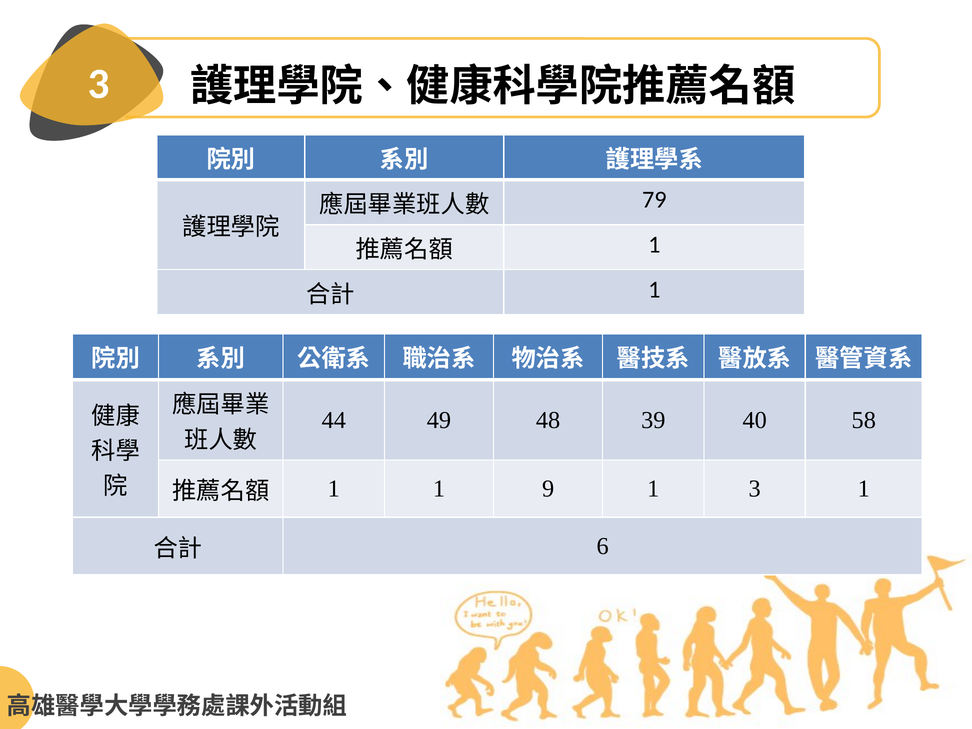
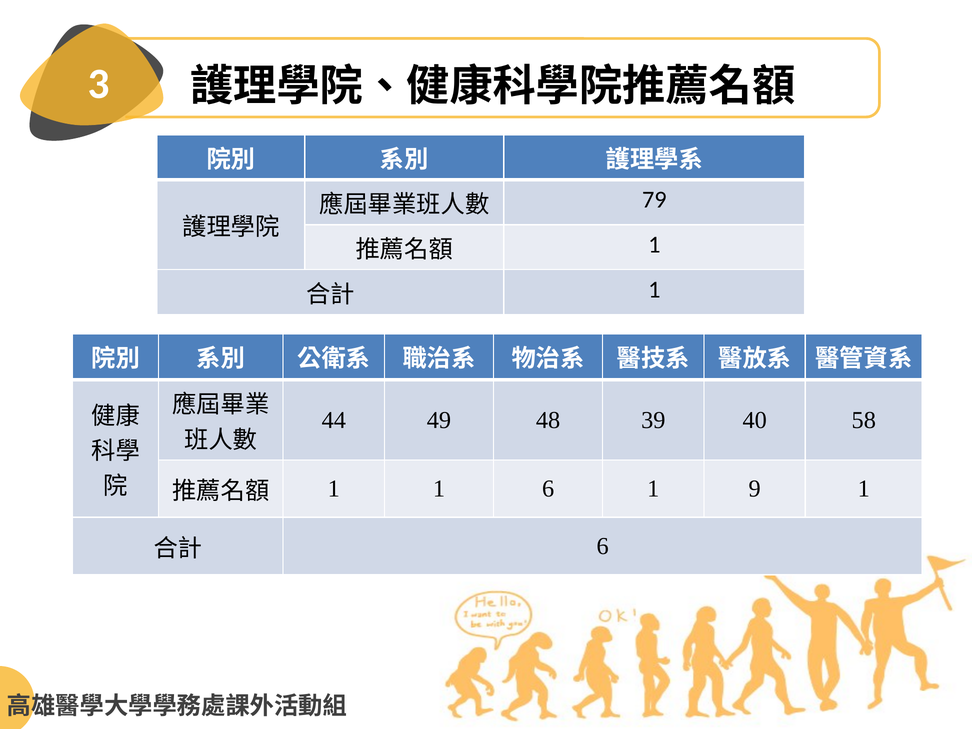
1 9: 9 -> 6 (548, 489)
1 3: 3 -> 9 (755, 489)
